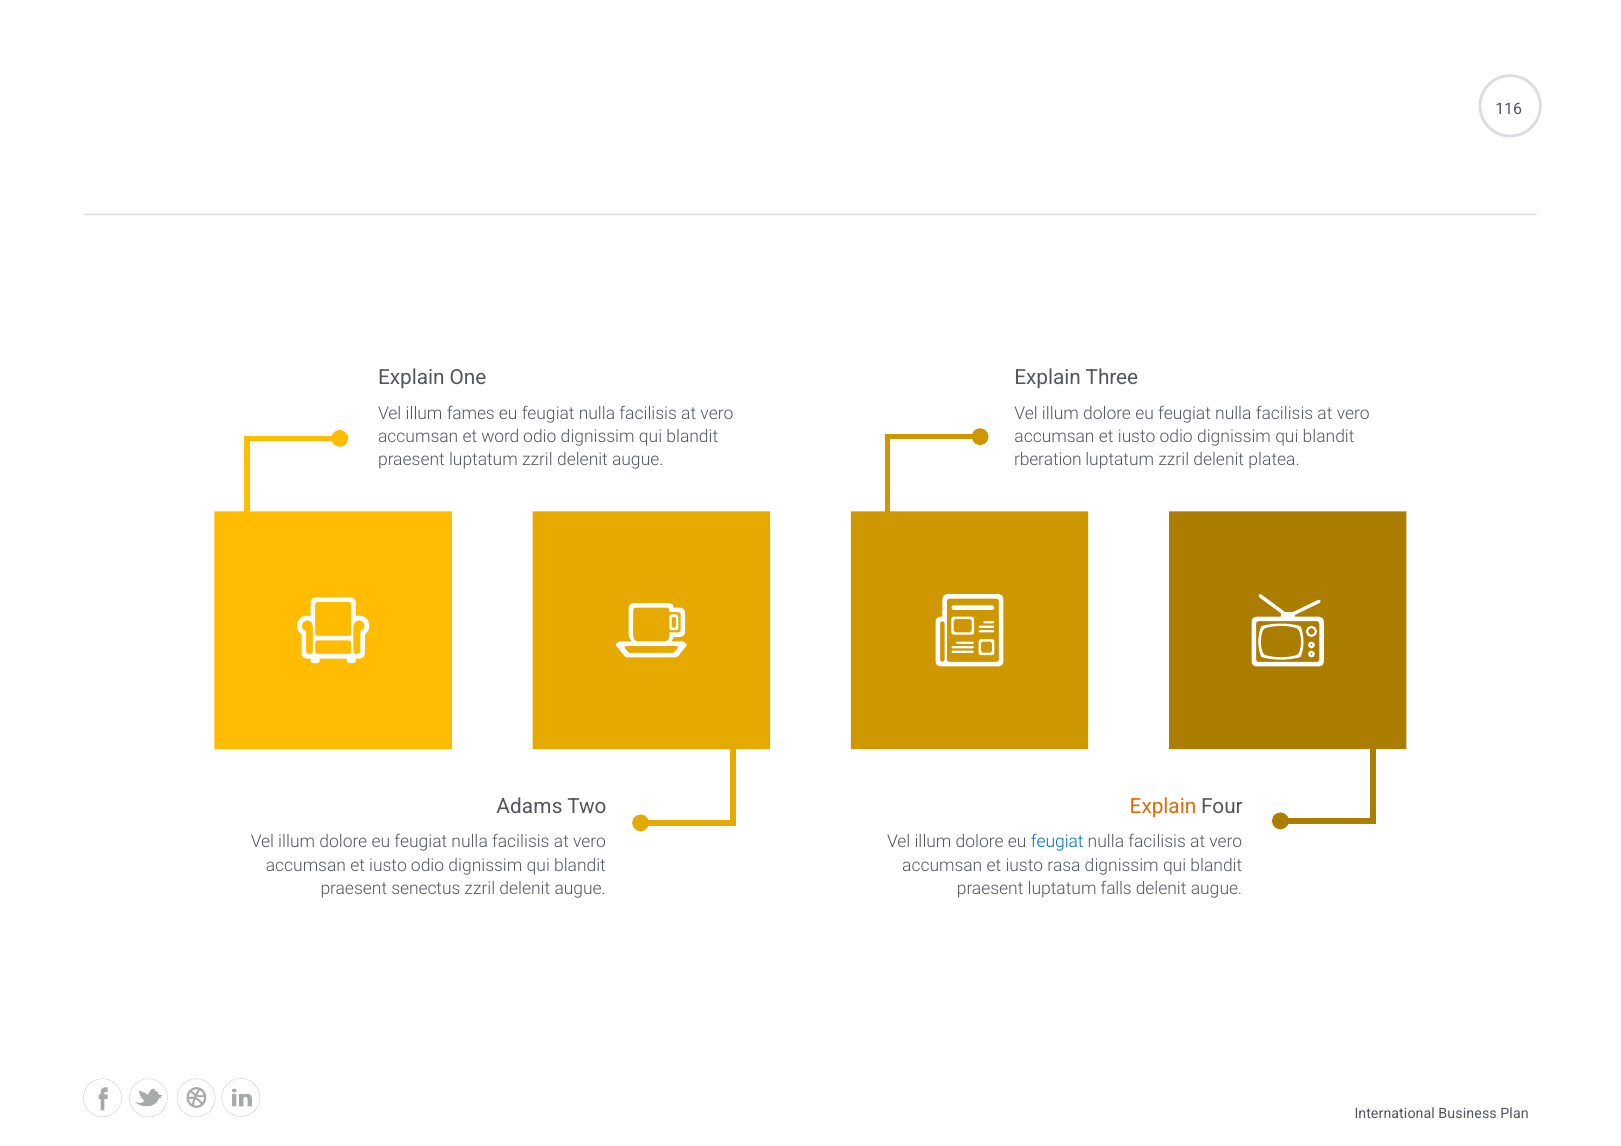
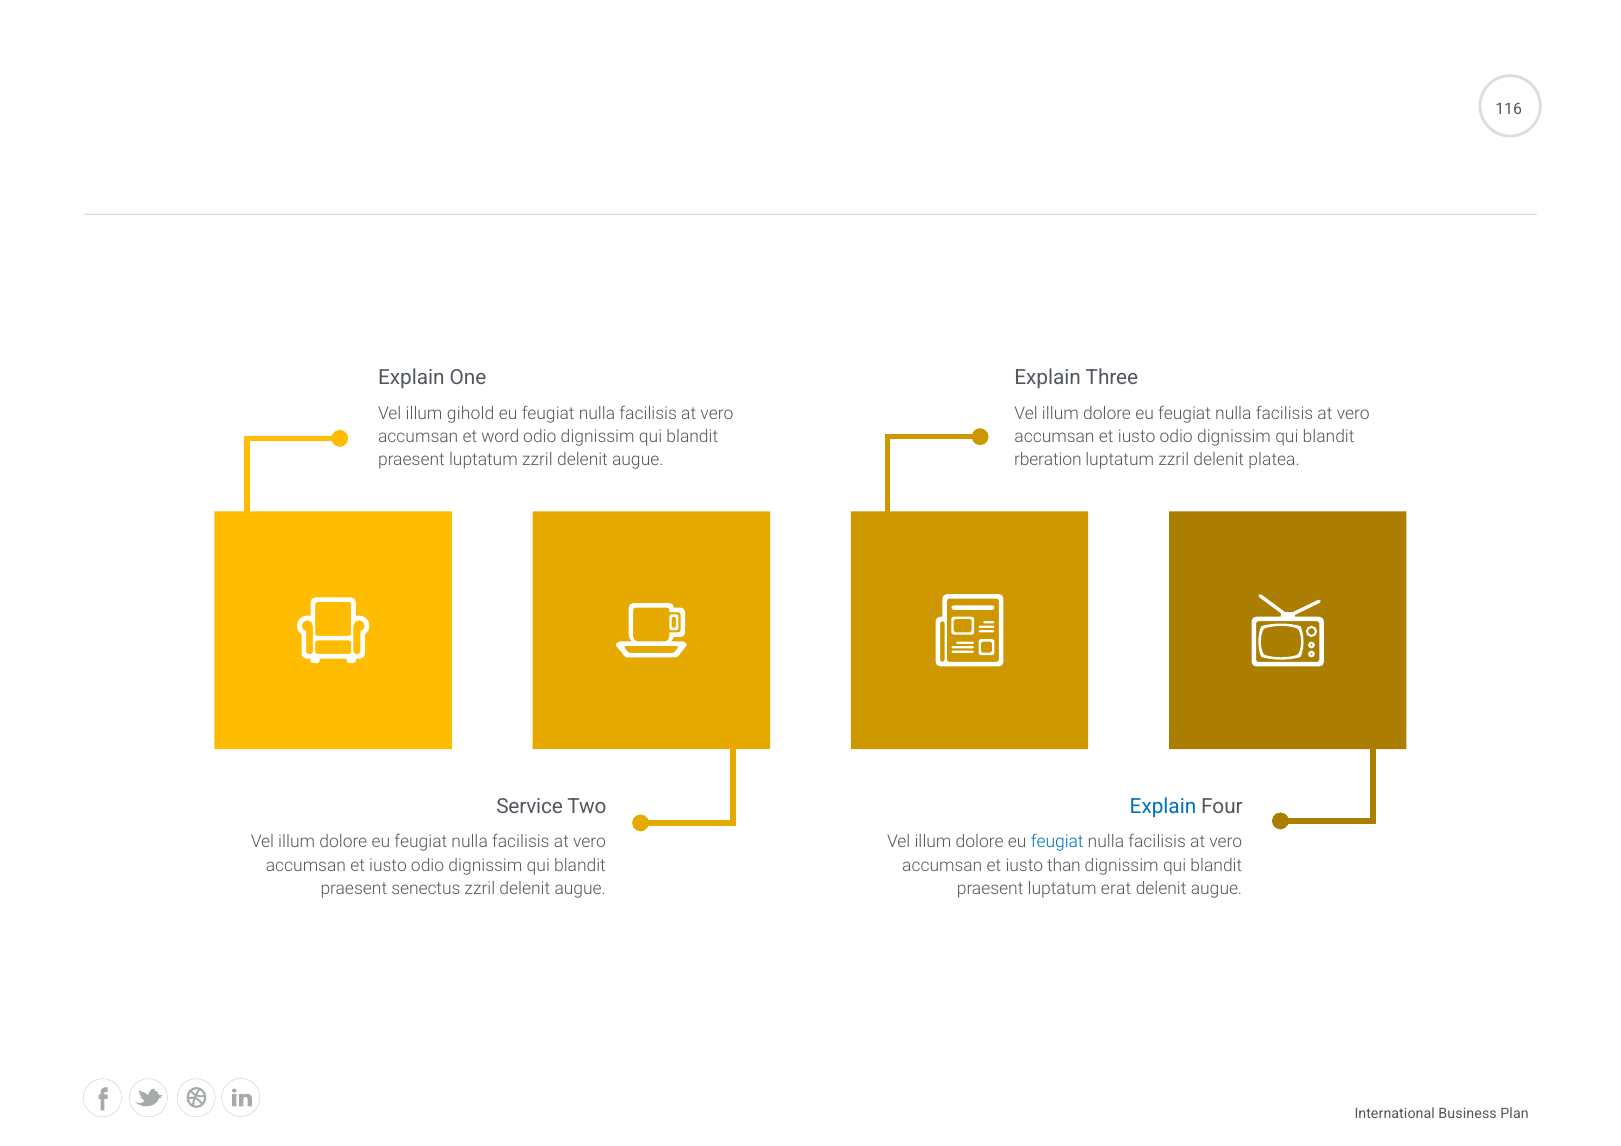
fames: fames -> gihold (471, 413)
Adams: Adams -> Service (530, 806)
Explain colour: orange -> blue (1163, 806)
rasa: rasa -> than (1064, 865)
falls: falls -> erat (1116, 888)
